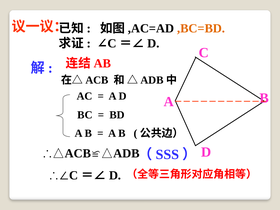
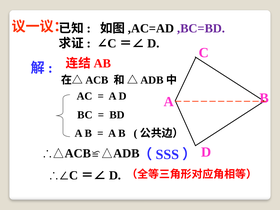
,BC=BD colour: orange -> purple (201, 28)
